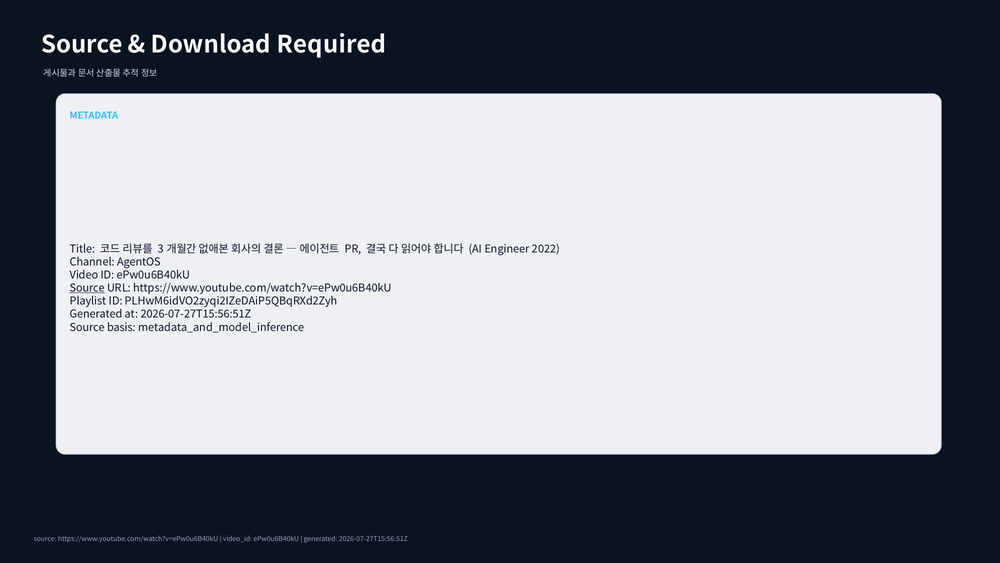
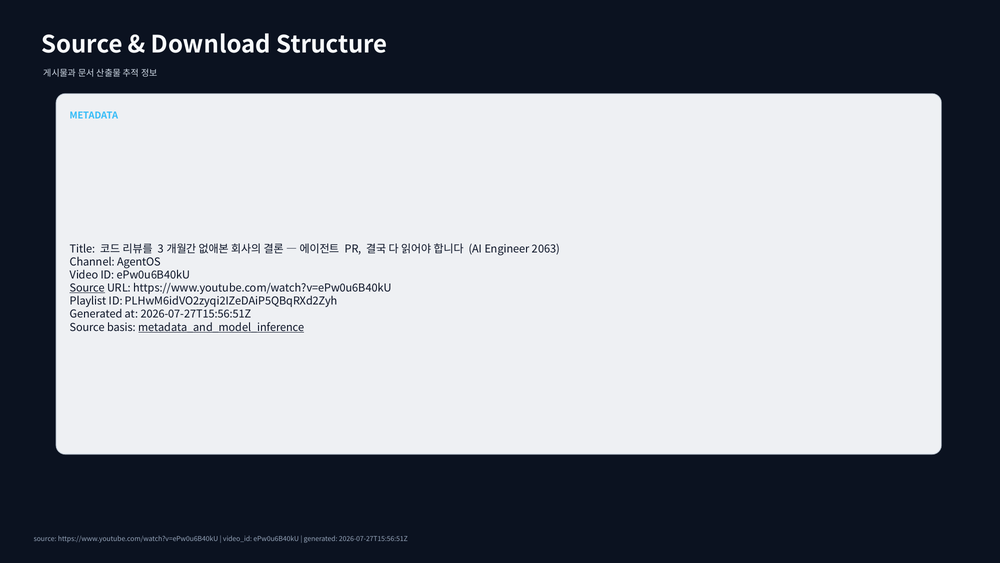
Required: Required -> Structure (332, 45)
2022: 2022 -> 2063 (546, 249)
metadata_and_model_inference underline: none -> present (221, 327)
